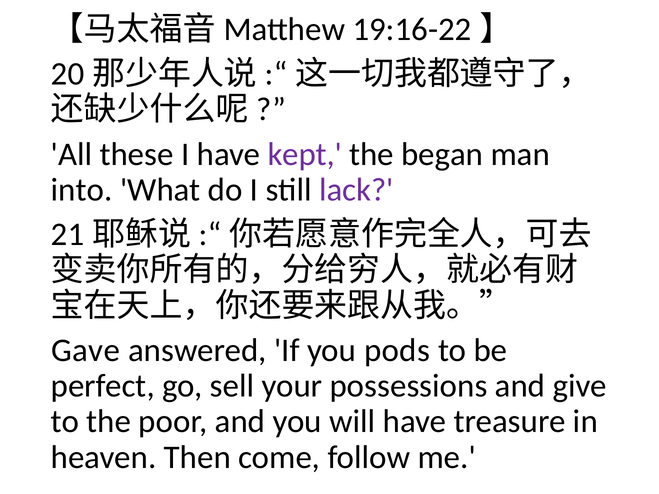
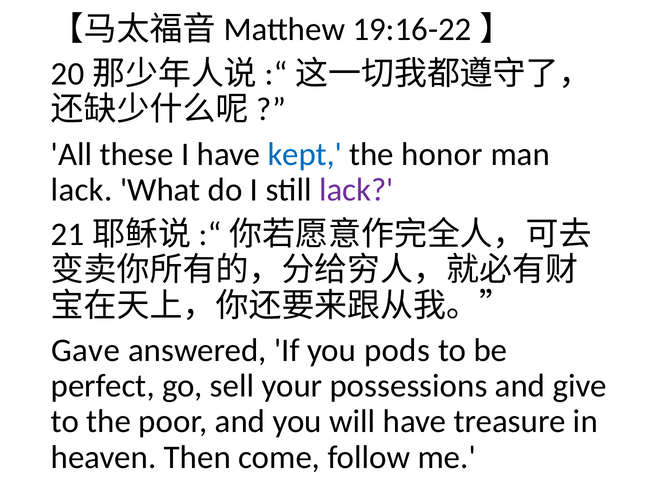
kept colour: purple -> blue (305, 154)
began: began -> honor (442, 154)
into: into -> lack (82, 190)
